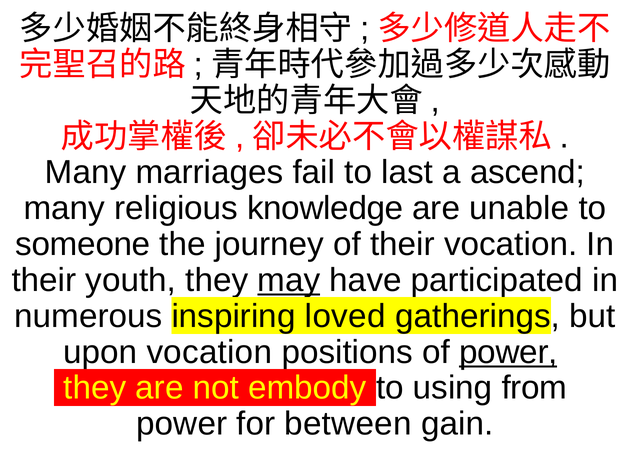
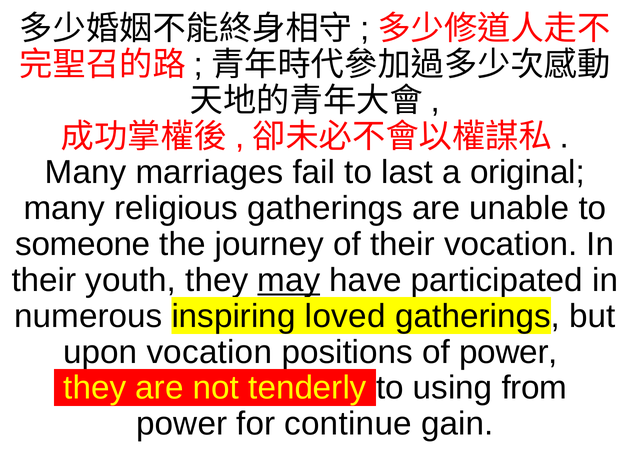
ascend: ascend -> original (527, 173)
religious knowledge: knowledge -> gatherings (325, 209)
power underline: present -> none (508, 352)
embody: embody -> tenderly (307, 388)
between: between -> continue (348, 424)
